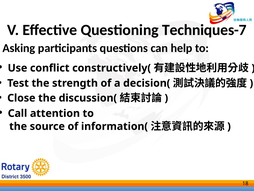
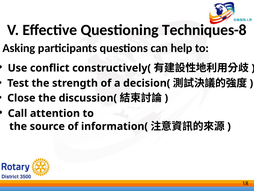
Techniques-7: Techniques-7 -> Techniques-8 (204, 30)
